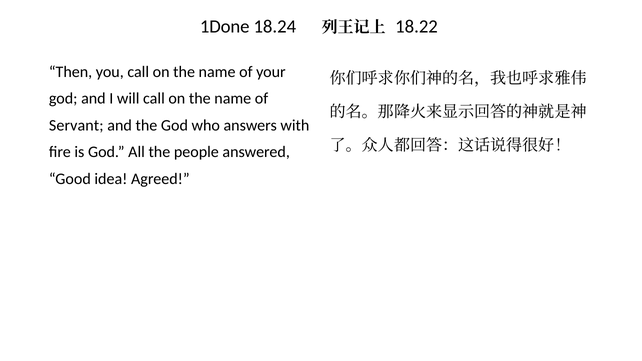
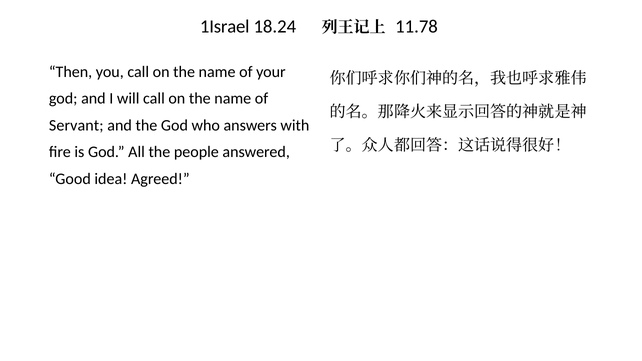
1Done: 1Done -> 1Israel (225, 27)
18.22: 18.22 -> 11.78 (417, 27)
